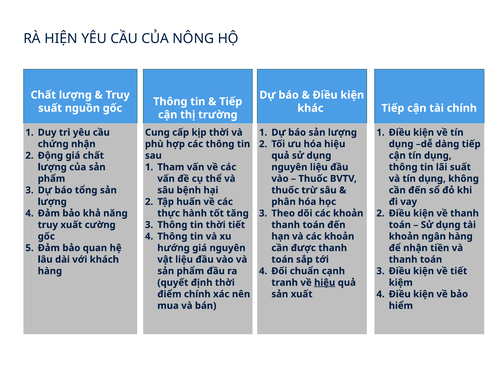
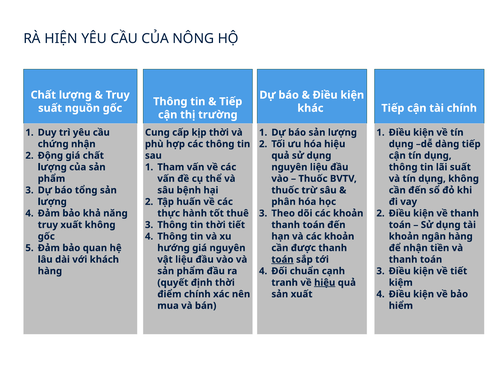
tăng: tăng -> thuê (238, 213)
xuất cường: cường -> không (100, 225)
toán underline: none -> present (282, 259)
